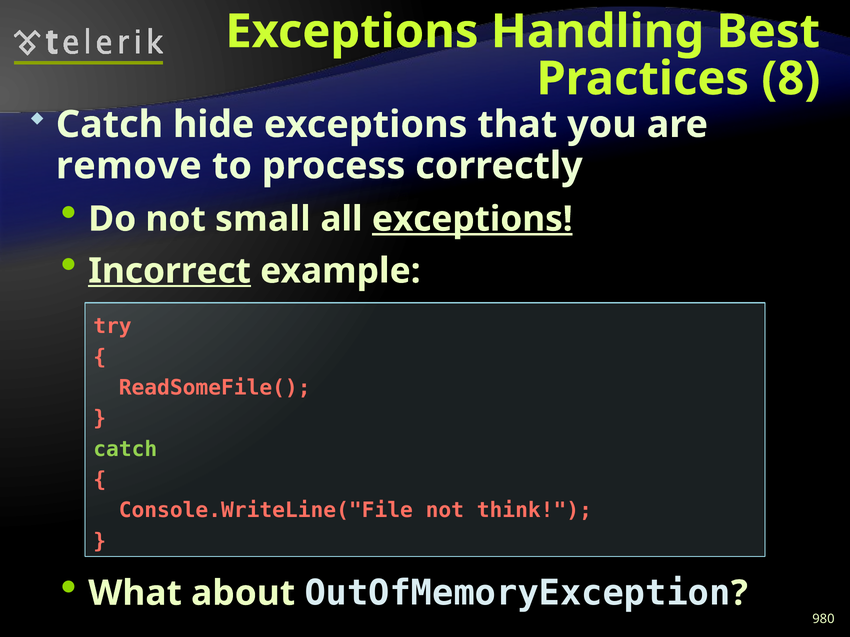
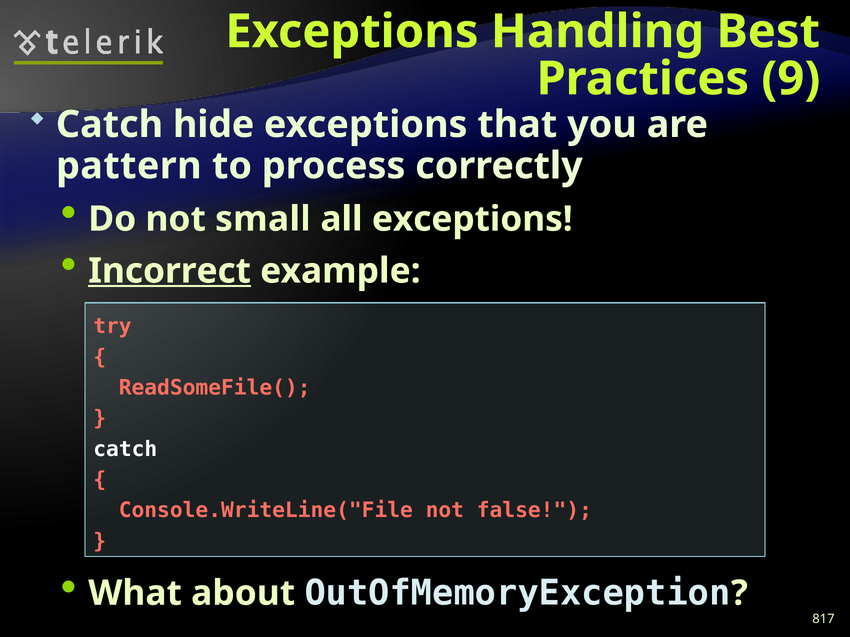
8: 8 -> 9 (791, 79)
remove: remove -> pattern (129, 166)
exceptions underline: present -> none (472, 219)
catch colour: light green -> white (125, 449)
think: think -> false (534, 511)
980: 980 -> 817 (823, 620)
